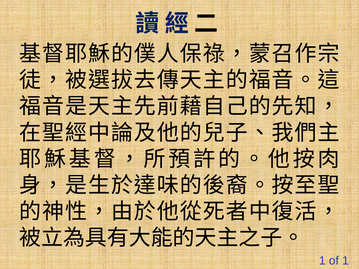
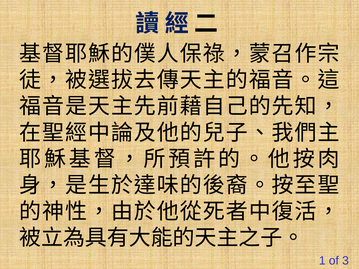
of 1: 1 -> 3 (345, 261)
